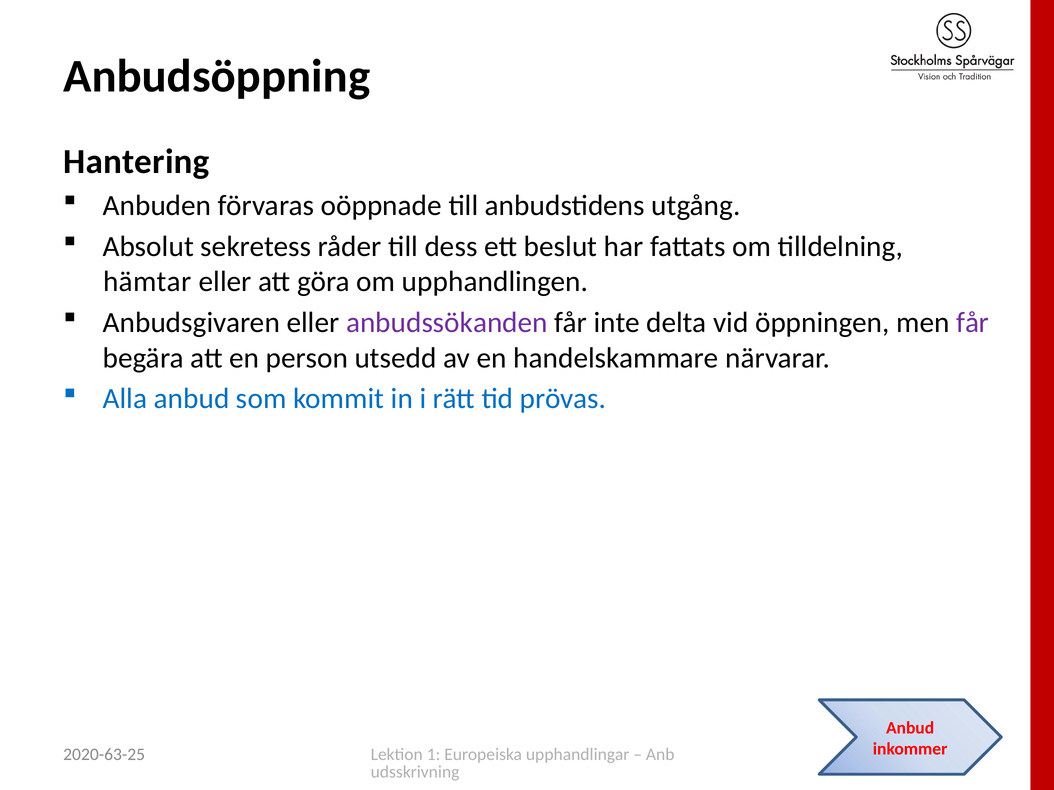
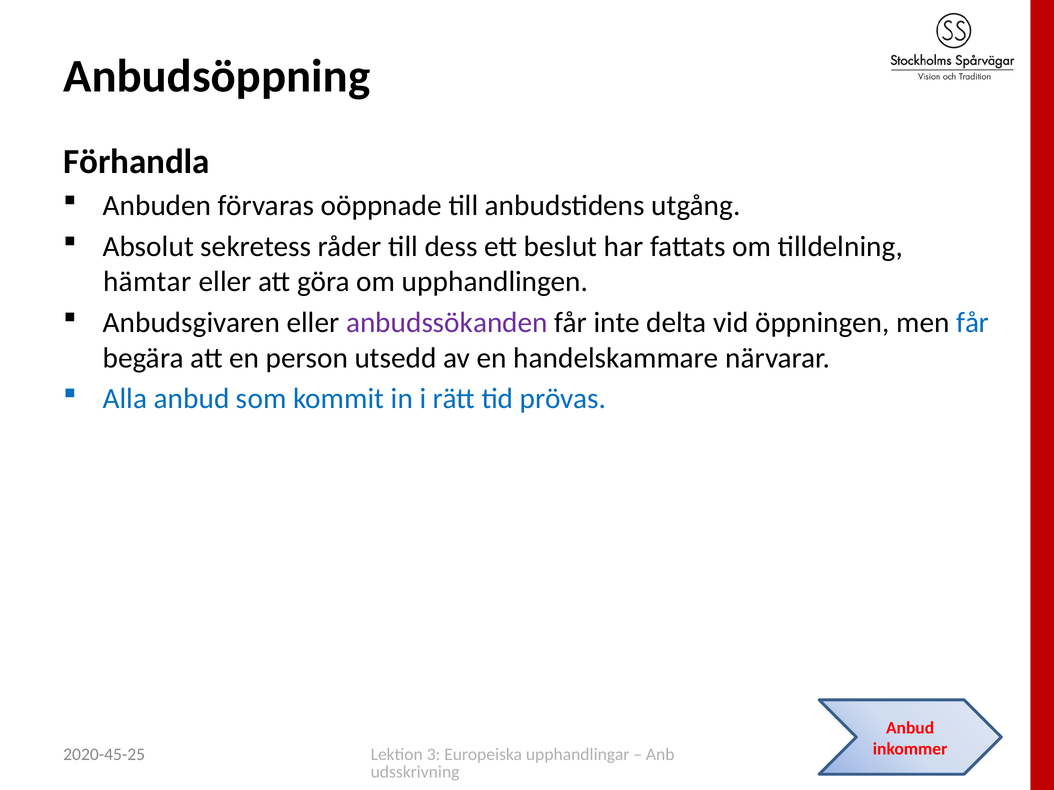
Hantering: Hantering -> Förhandla (137, 162)
får colour: purple -> blue (973, 323)
1: 1 -> 3 (434, 755)
2020-63-25: 2020-63-25 -> 2020-45-25 (104, 755)
